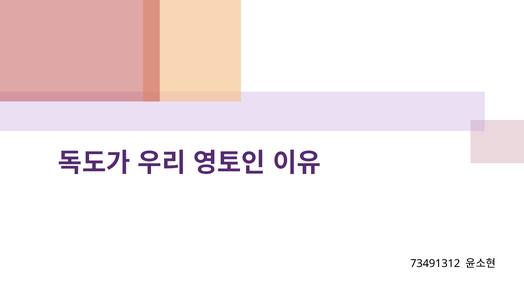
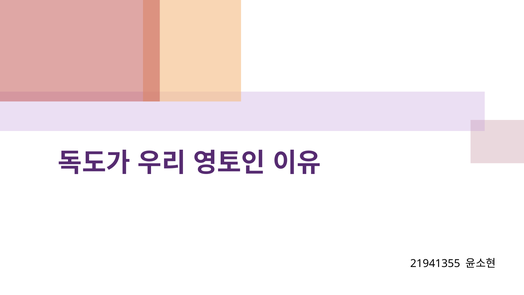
73491312: 73491312 -> 21941355 (435, 263)
